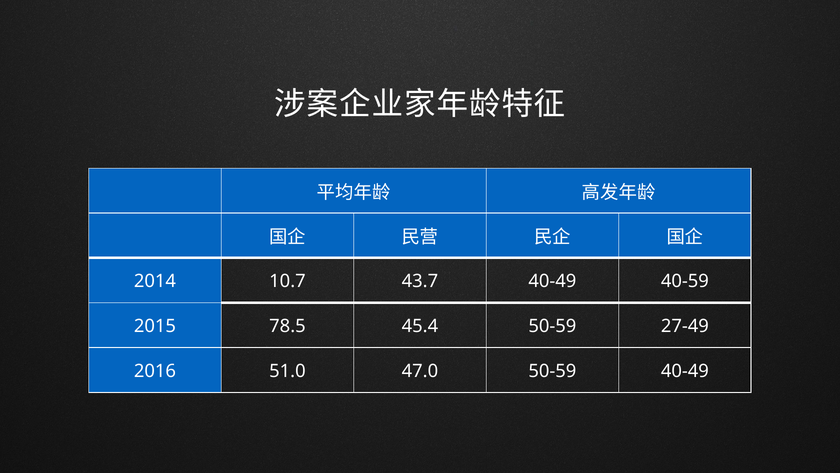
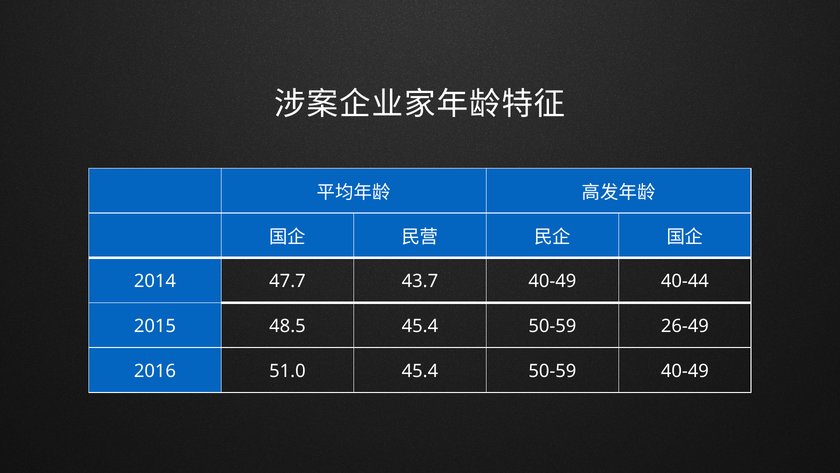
10.7: 10.7 -> 47.7 (287, 281)
40-59: 40-59 -> 40-44 (685, 281)
78.5: 78.5 -> 48.5 (287, 326)
27-49: 27-49 -> 26-49 (685, 326)
51.0 47.0: 47.0 -> 45.4 (420, 371)
